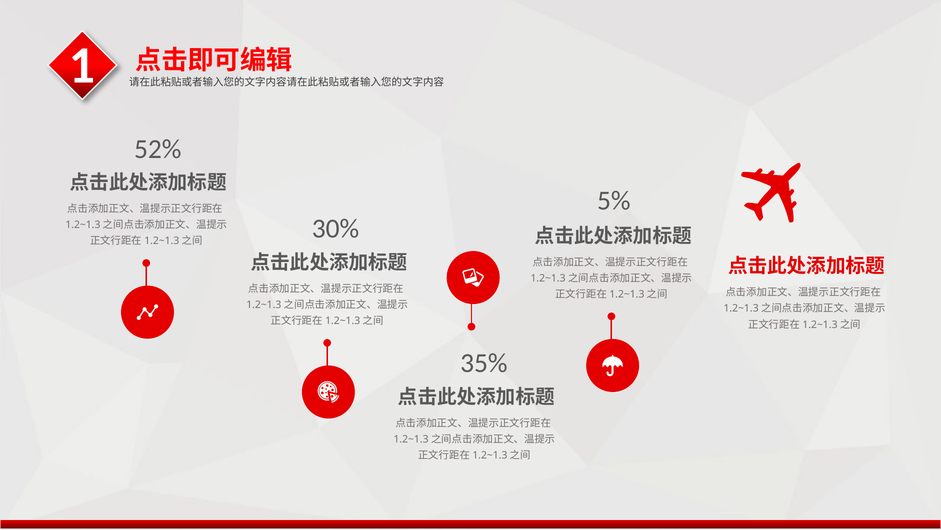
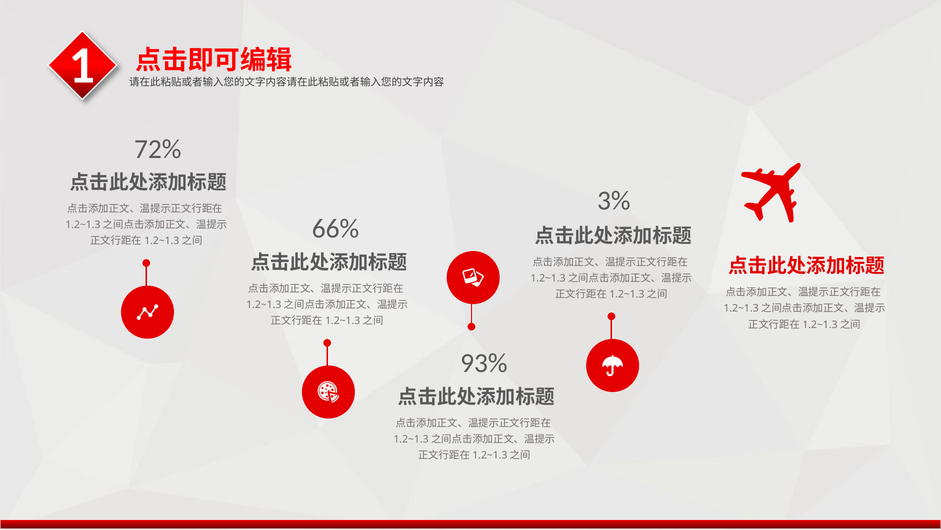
52%: 52% -> 72% (158, 149)
5%: 5% -> 3% (614, 201)
30%: 30% -> 66% (336, 229)
35%: 35% -> 93% (484, 363)
